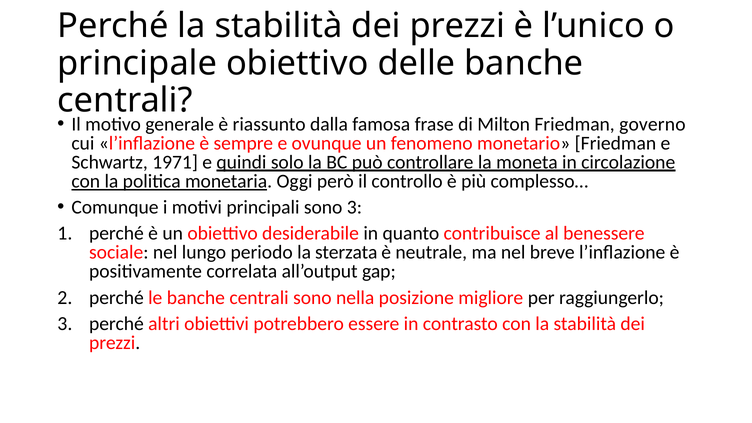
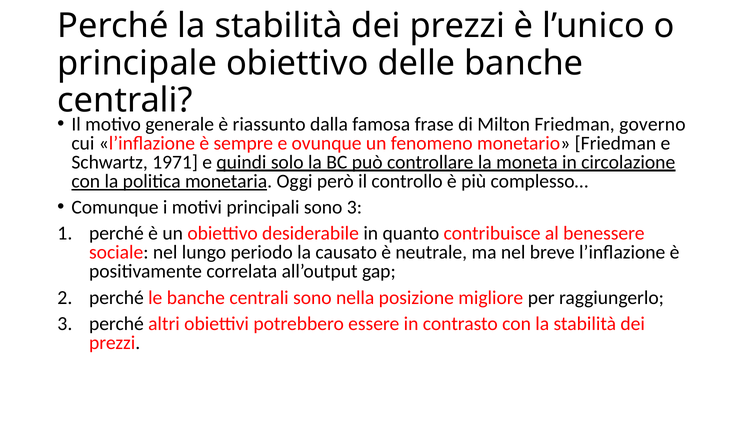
sterzata: sterzata -> causato (346, 252)
